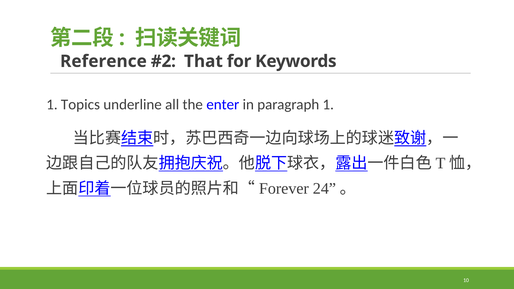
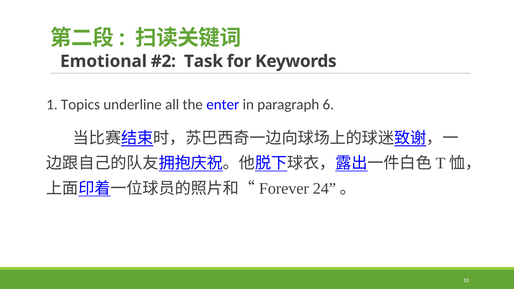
Reference: Reference -> Emotional (103, 61)
That: That -> Task (204, 61)
paragraph 1: 1 -> 6 (328, 104)
